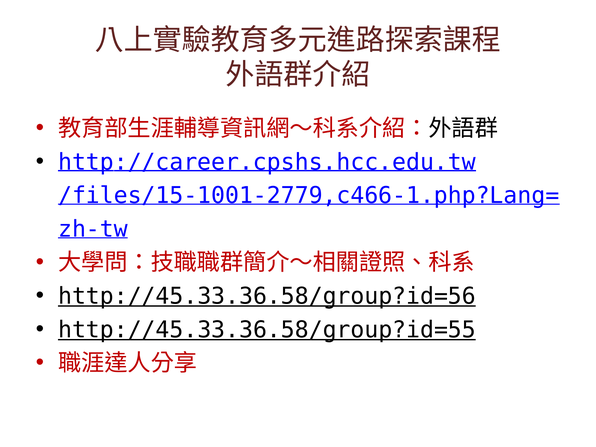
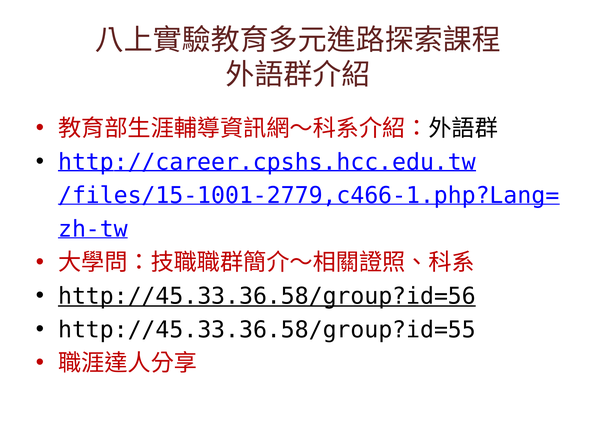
http://45.33.36.58/group?id=55 underline: present -> none (267, 330)
